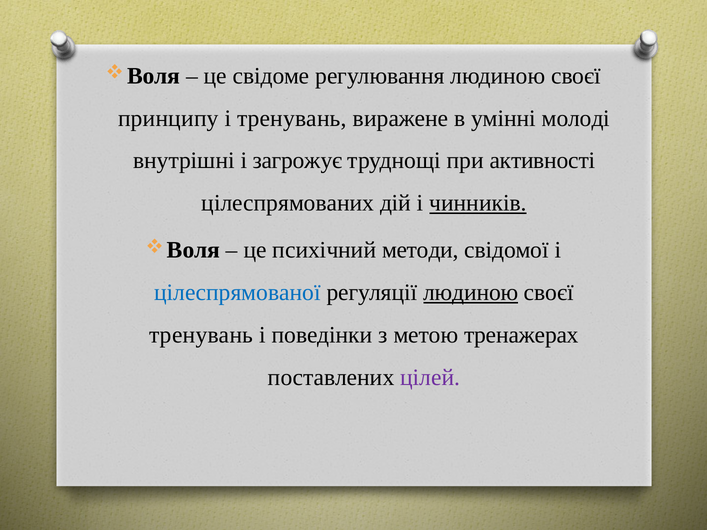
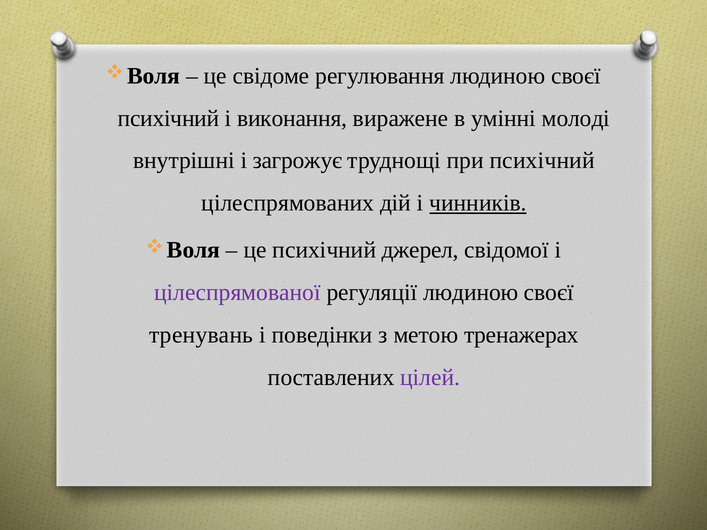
принципу: принципу -> психічний (169, 118)
і тренувань: тренувань -> виконання (292, 118)
при активності: активності -> психічний (542, 161)
методи: методи -> джерел (420, 250)
цілеспрямованої colour: blue -> purple (237, 293)
людиною underline: present -> none (471, 293)
